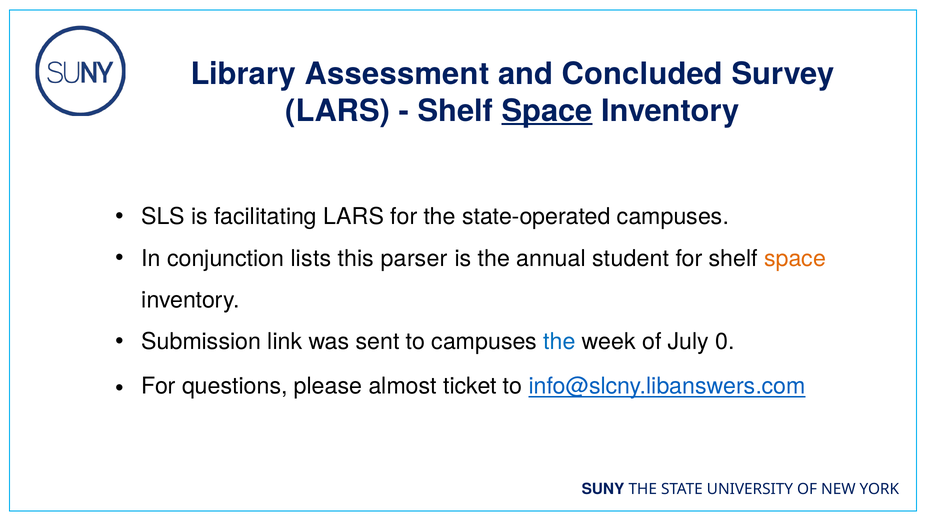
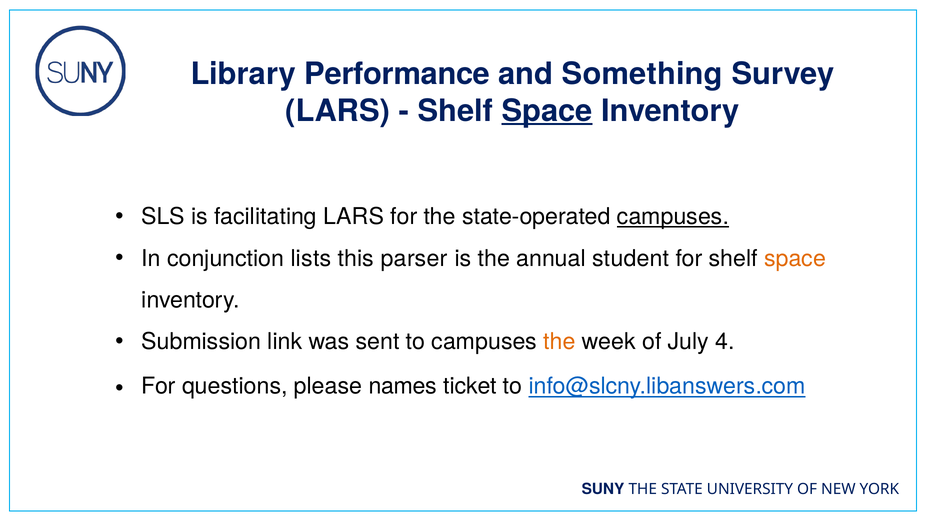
Assessment: Assessment -> Performance (397, 74)
Concluded: Concluded -> Something (642, 74)
campuses underline: none -> present (673, 217)
the colour: blue -> orange (559, 342)
0: 0 -> 4 (725, 342)
almost: almost -> names (403, 386)
